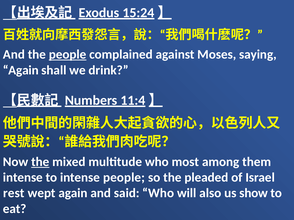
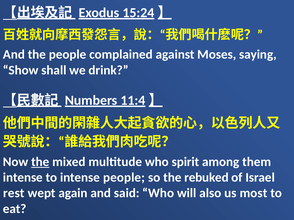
people underline: present -> none (68, 55)
Again: Again -> Show (21, 70)
most: most -> spirit (185, 162)
pleaded: pleaded -> rebuked (206, 178)
show: show -> most (253, 194)
